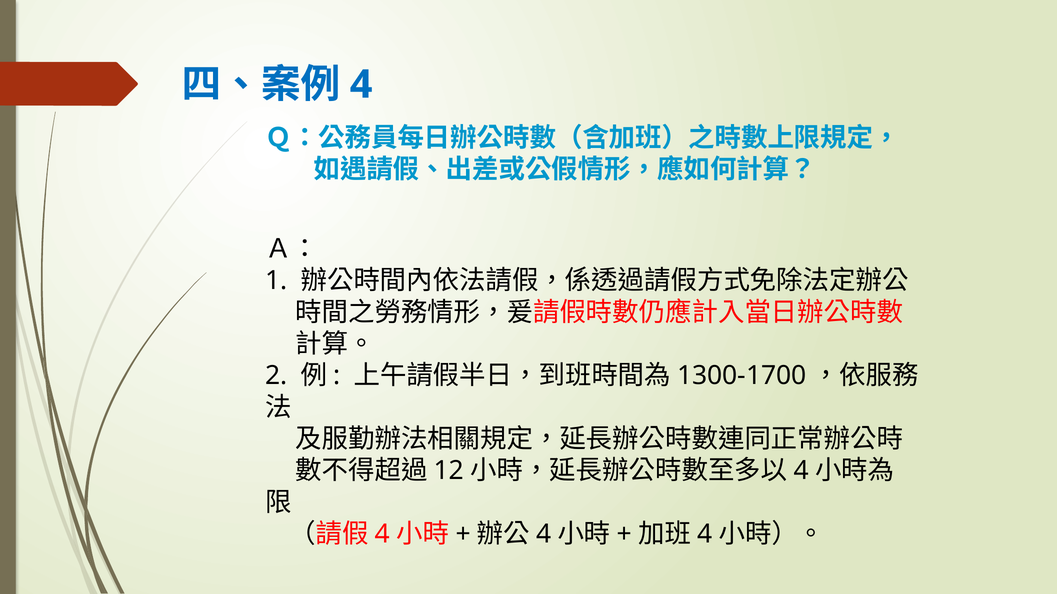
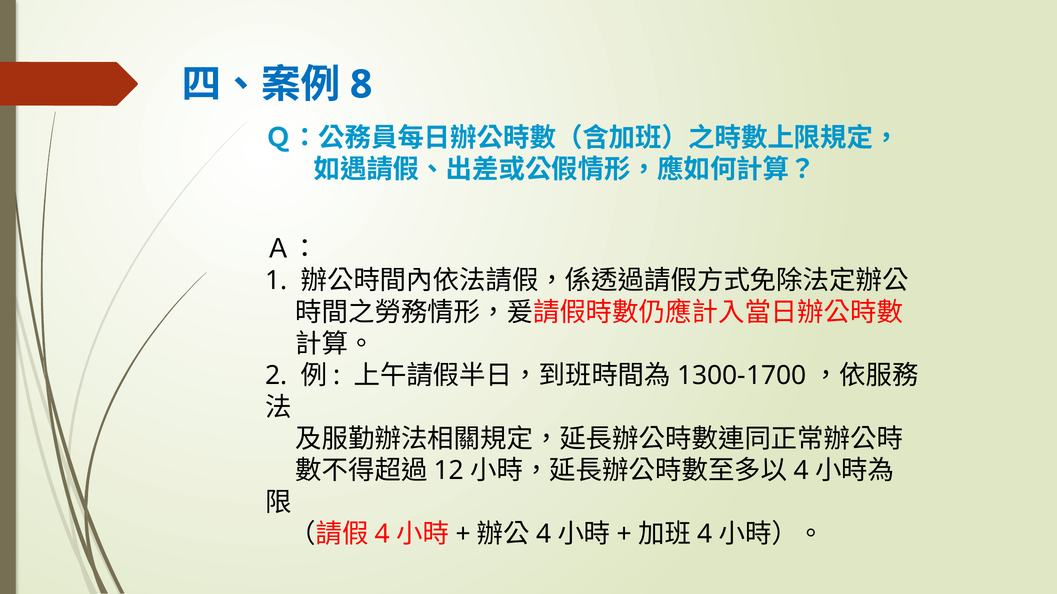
4: 4 -> 8 (361, 85)
